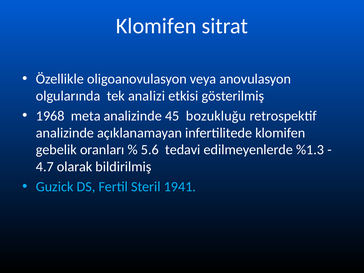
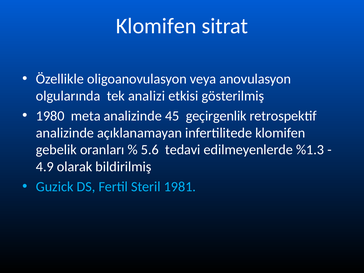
1968: 1968 -> 1980 (50, 116)
bozukluğu: bozukluğu -> geçirgenlik (216, 116)
4.7: 4.7 -> 4.9 (45, 167)
1941: 1941 -> 1981 (180, 187)
